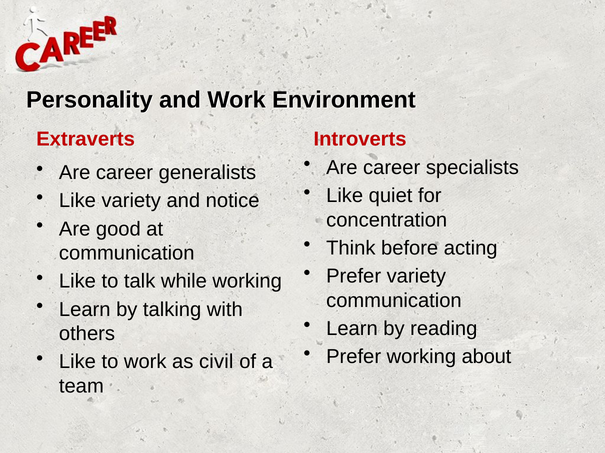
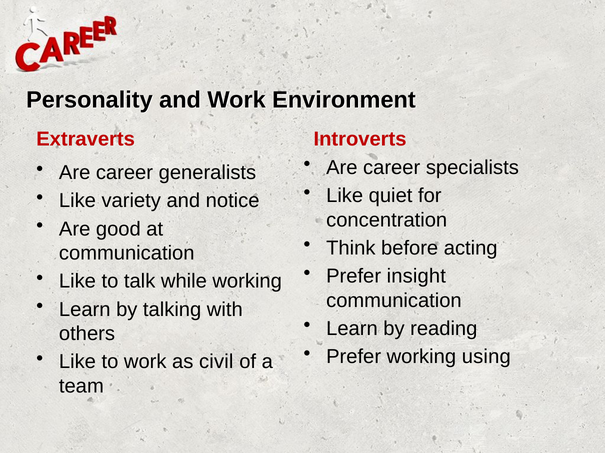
Prefer variety: variety -> insight (416, 277)
about: about -> using (486, 357)
